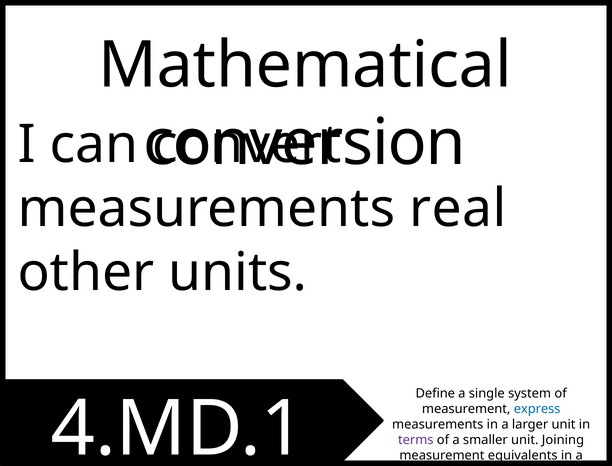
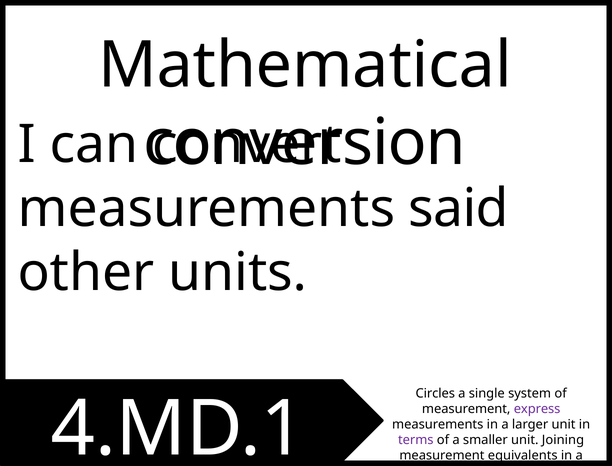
real: real -> said (459, 209)
Define: Define -> Circles (435, 394)
express colour: blue -> purple (537, 409)
